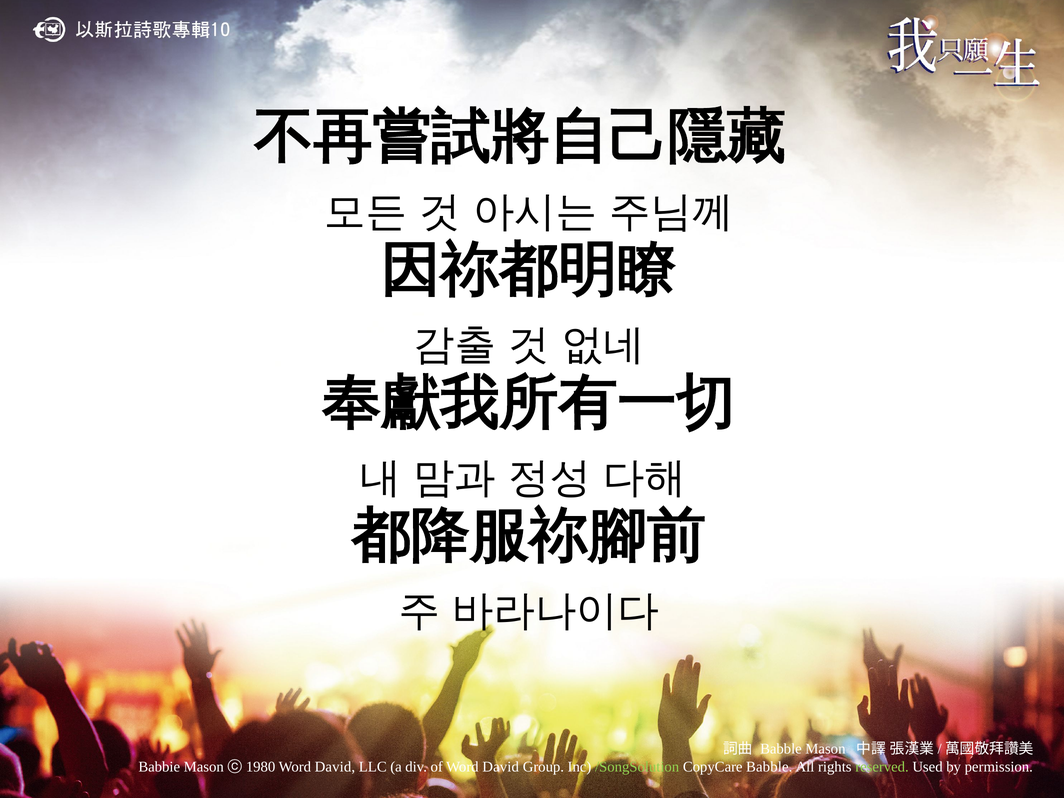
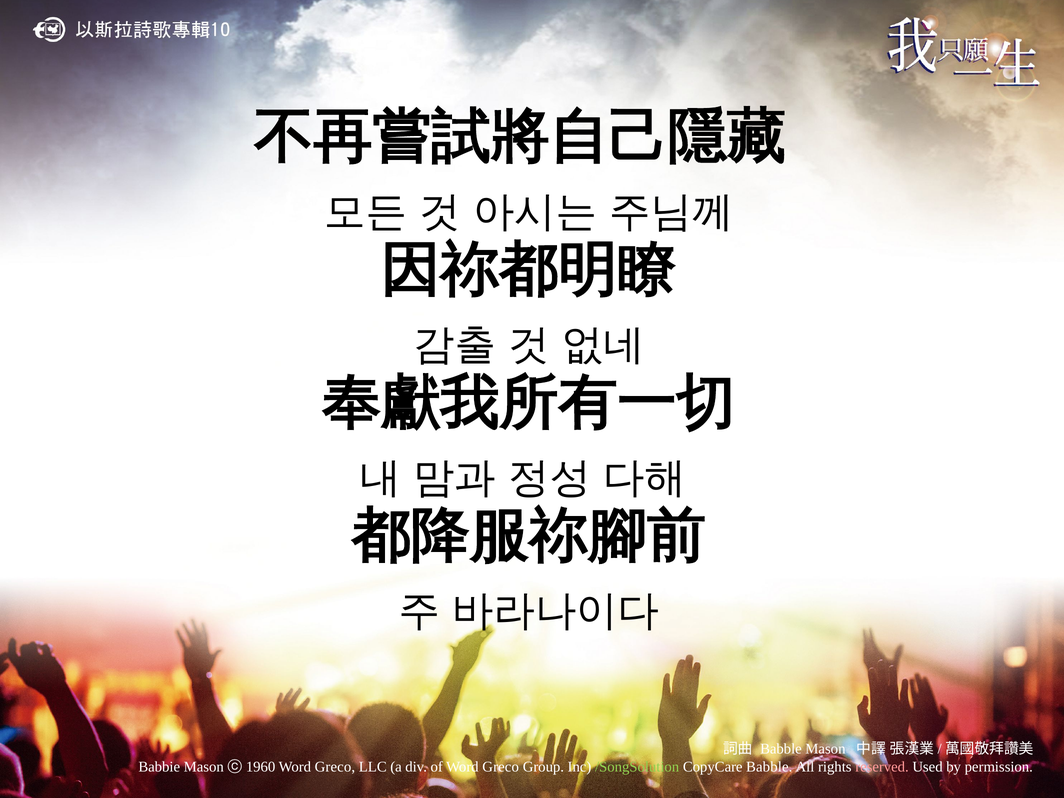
1980: 1980 -> 1960 (261, 767)
David: David -> Greco (335, 767)
of Word David: David -> Greco (501, 767)
reserved colour: light green -> pink (882, 767)
